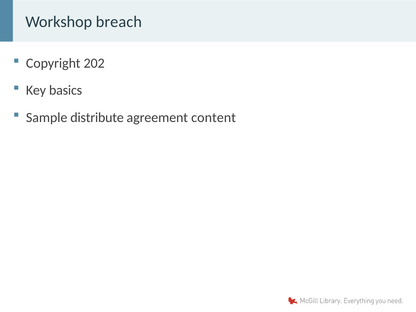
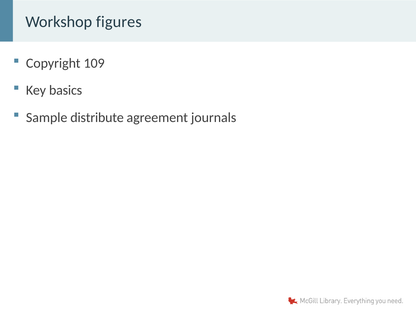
breach: breach -> figures (119, 22)
202: 202 -> 109 (94, 63)
content: content -> journals (214, 117)
